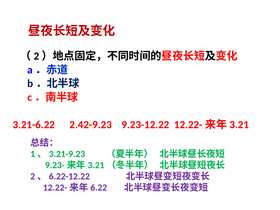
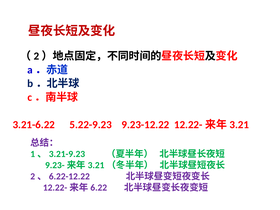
2.42-9.23: 2.42-9.23 -> 5.22-9.23 (91, 125)
